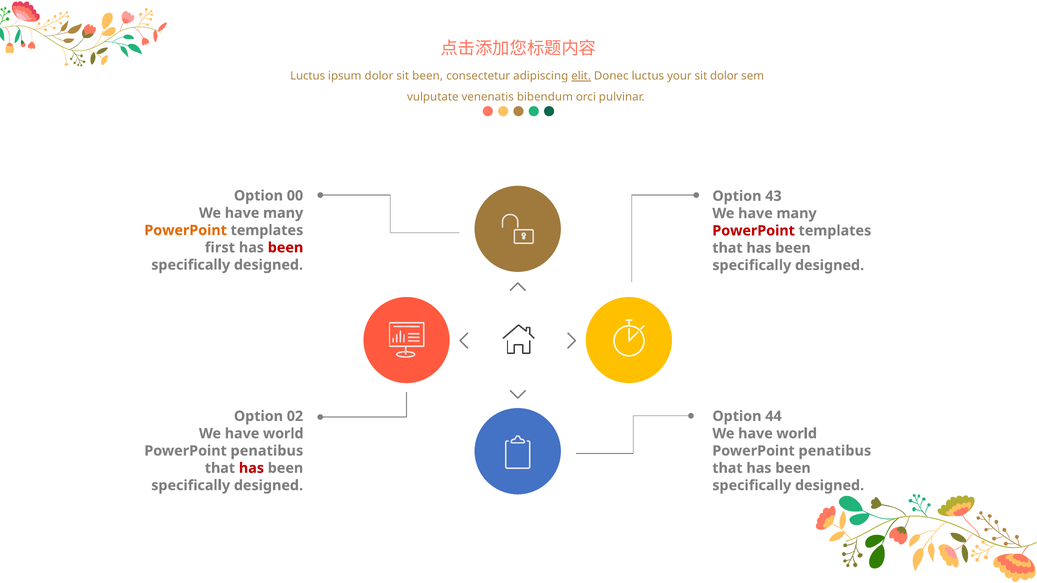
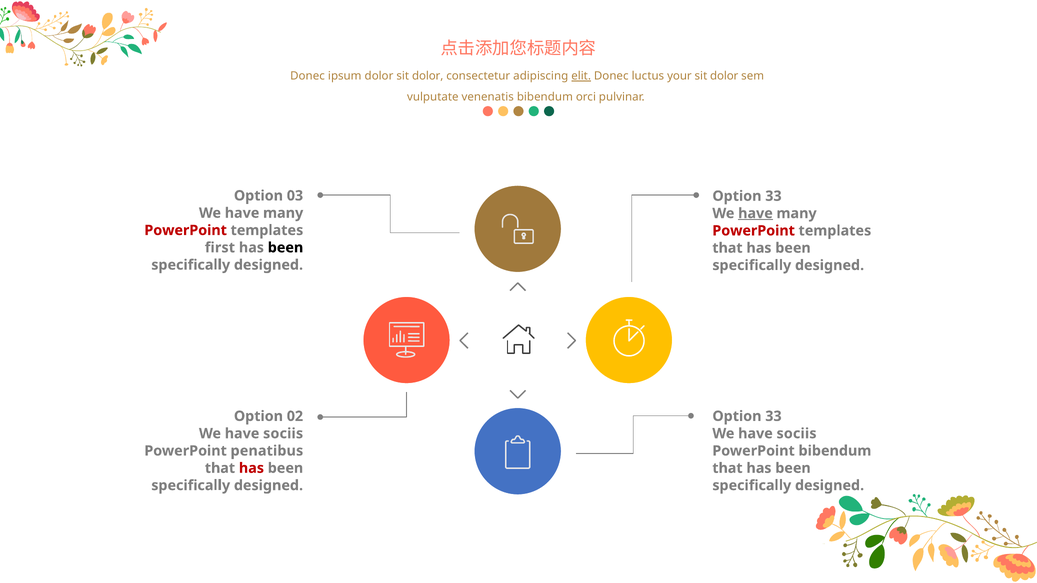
Luctus: Luctus -> Donec (308, 76)
dolor sit been: been -> dolor (428, 76)
00: 00 -> 03 (295, 196)
43: 43 -> 33 (773, 196)
have underline: none -> present (755, 214)
PowerPoint colour: orange -> red (186, 230)
been colour: red -> black (286, 248)
44: 44 -> 33 (773, 416)
world: world -> sociis (283, 434)
world: world -> sociis (797, 434)
penatibus: penatibus -> bibendum (835, 451)
